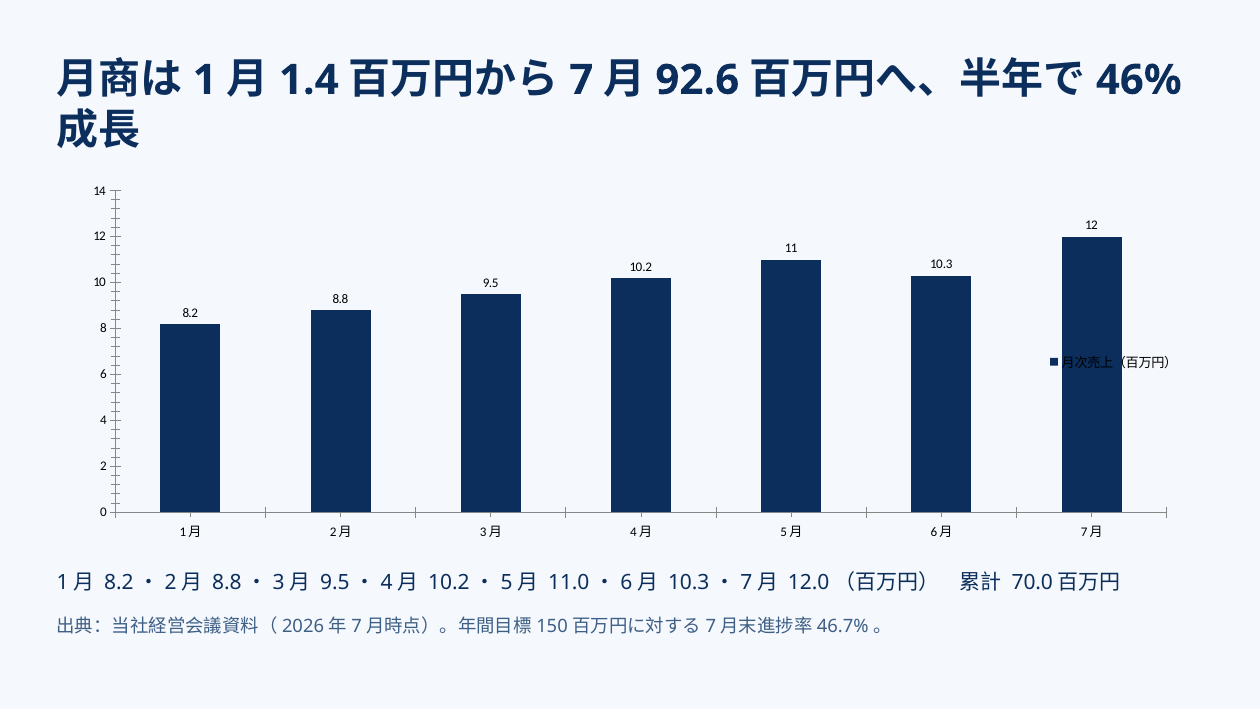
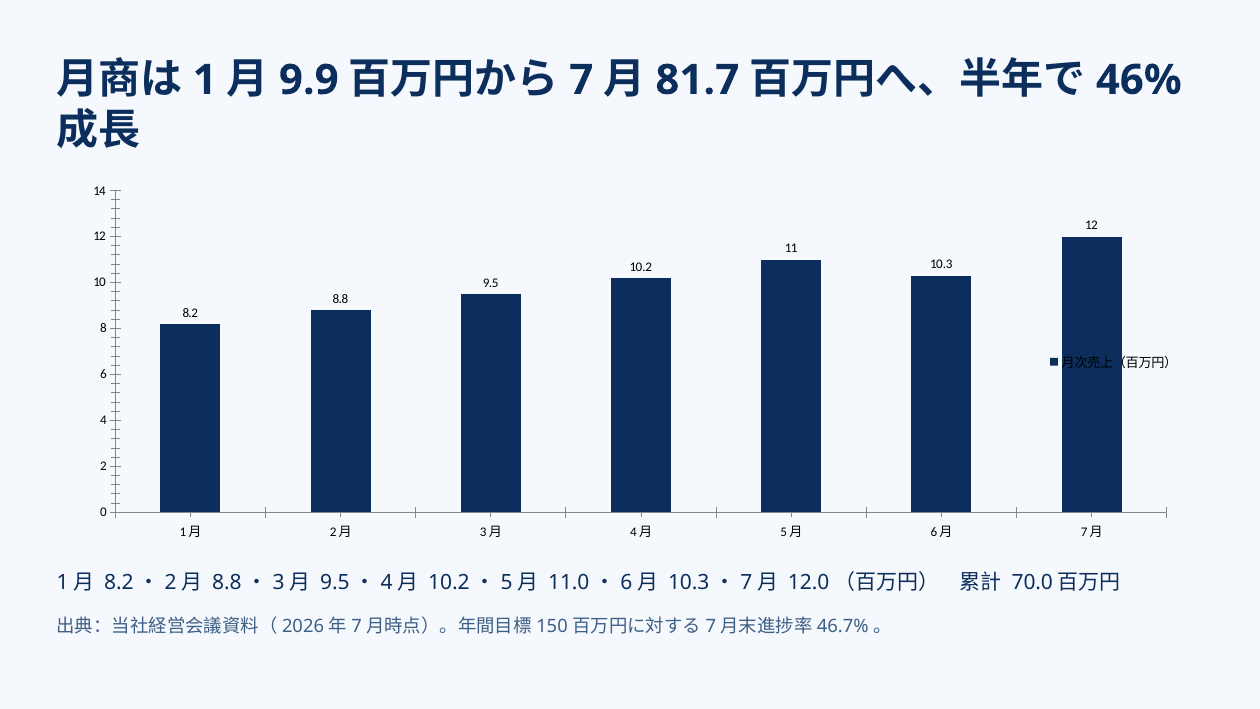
1.4: 1.4 -> 9.9 (309, 80)
92.6: 92.6 -> 81.7 (697, 80)
